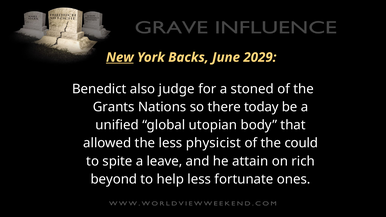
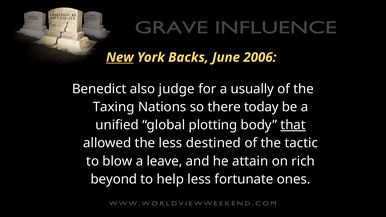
2029: 2029 -> 2006 (260, 57)
stoned: stoned -> usually (252, 89)
Grants: Grants -> Taxing (114, 107)
utopian: utopian -> plotting (213, 125)
that underline: none -> present (293, 125)
physicist: physicist -> destined (213, 143)
could: could -> tactic (301, 143)
spite: spite -> blow (117, 161)
